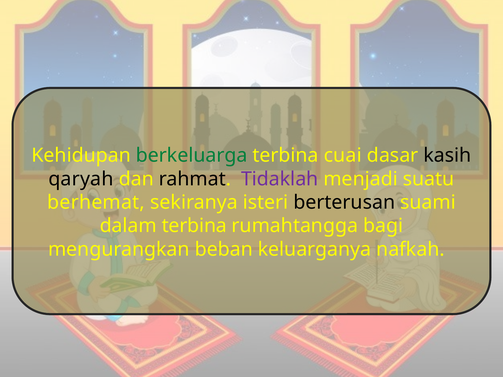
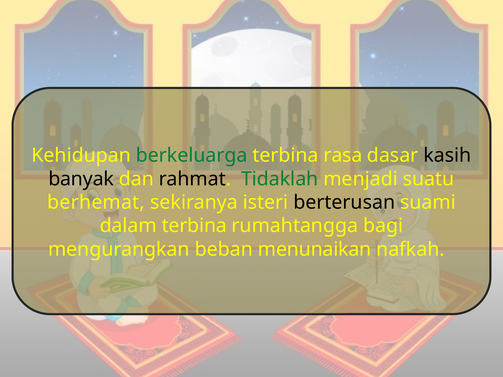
cuai: cuai -> rasa (343, 156)
qaryah: qaryah -> banyak (81, 179)
Tidaklah colour: purple -> green (280, 179)
keluarganya: keluarganya -> menunaikan (315, 249)
